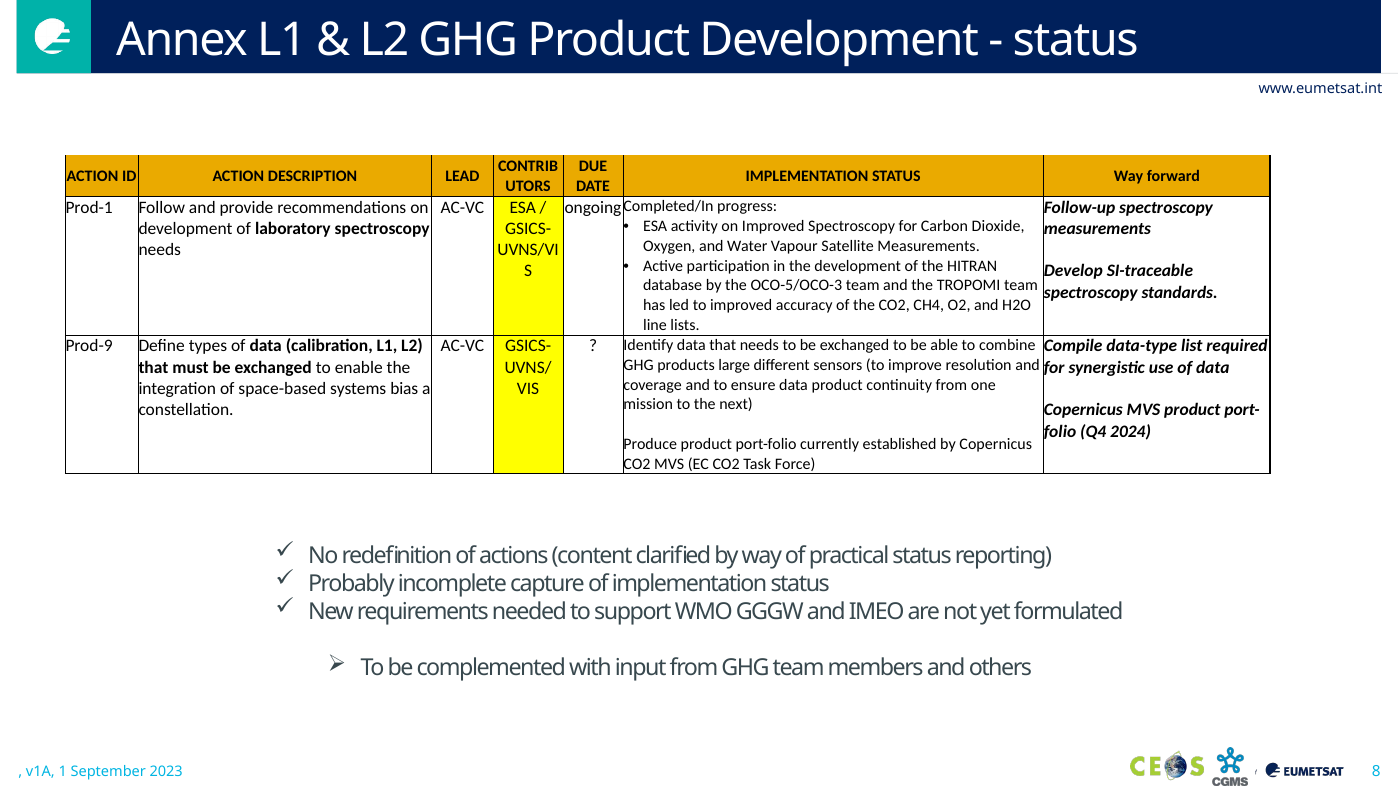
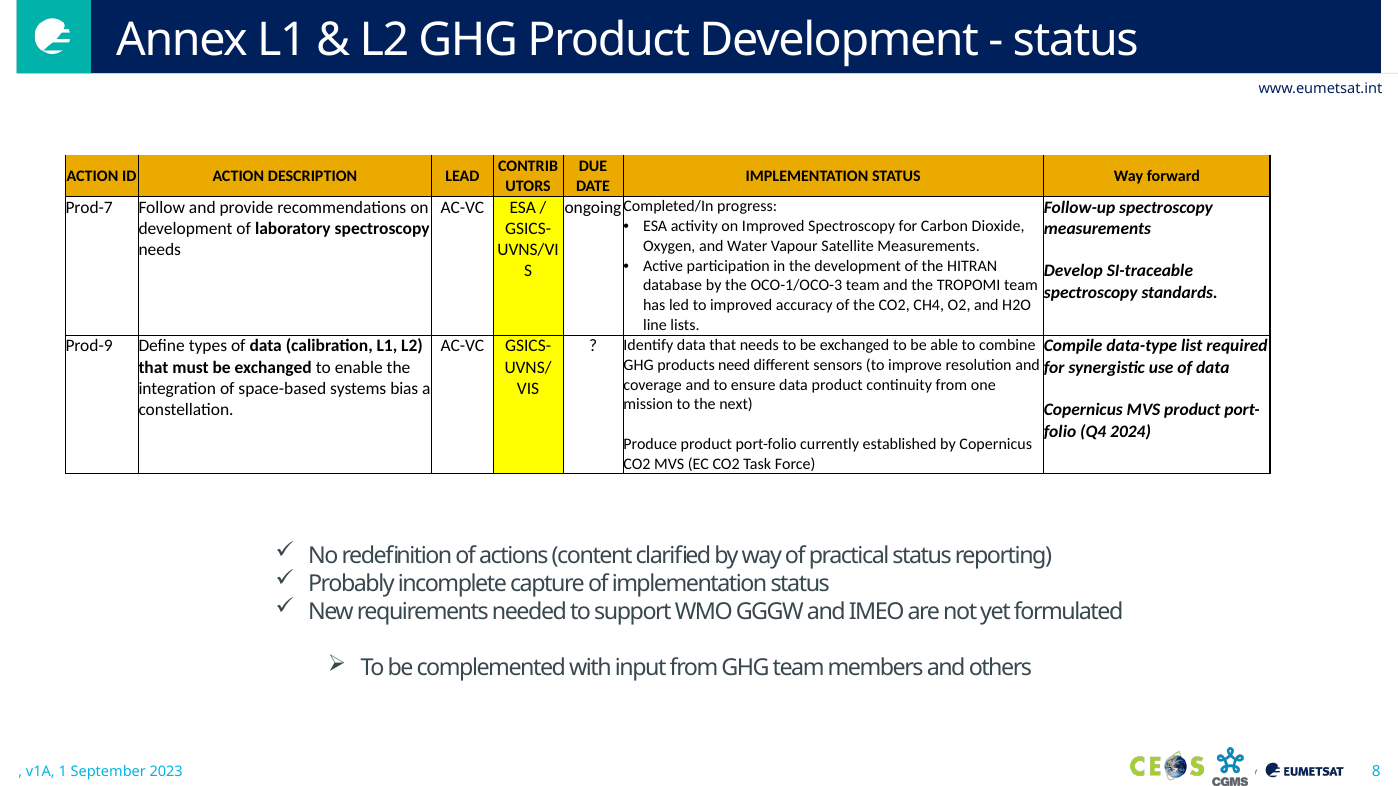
Prod-1: Prod-1 -> Prod-7 (89, 207)
OCO-5/OCO-3: OCO-5/OCO-3 -> OCO-1/OCO-3 (796, 286)
large: large -> need (734, 365)
